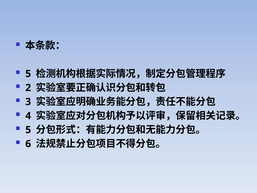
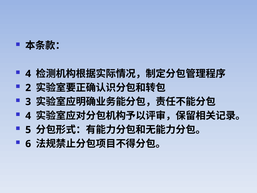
5: 5 -> 4 (28, 74)
